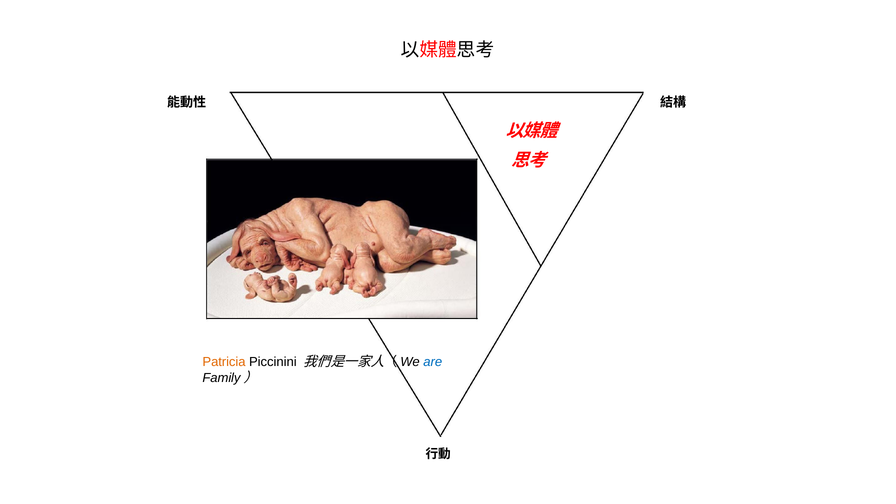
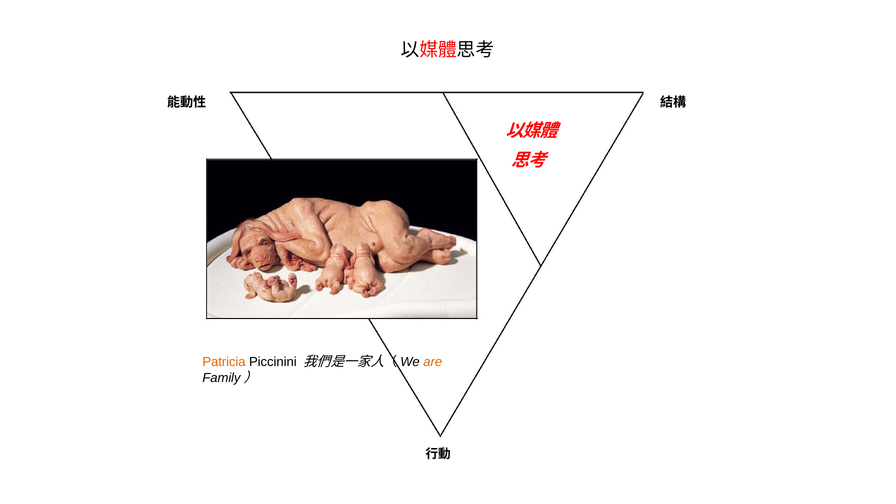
are colour: blue -> orange (433, 362)
